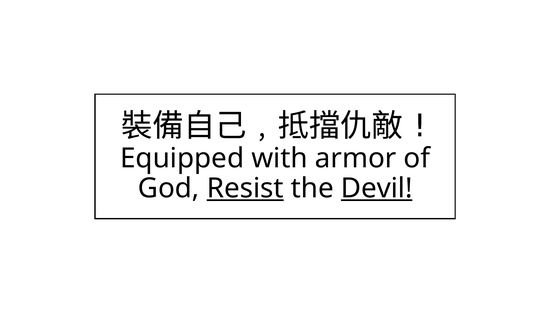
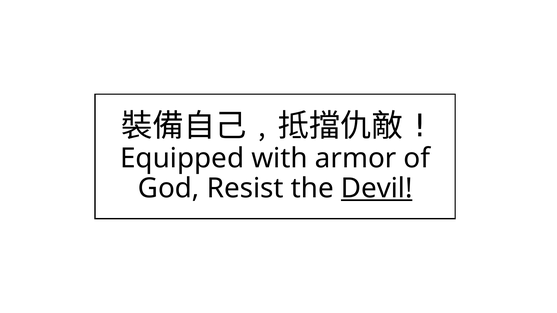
Resist underline: present -> none (245, 188)
